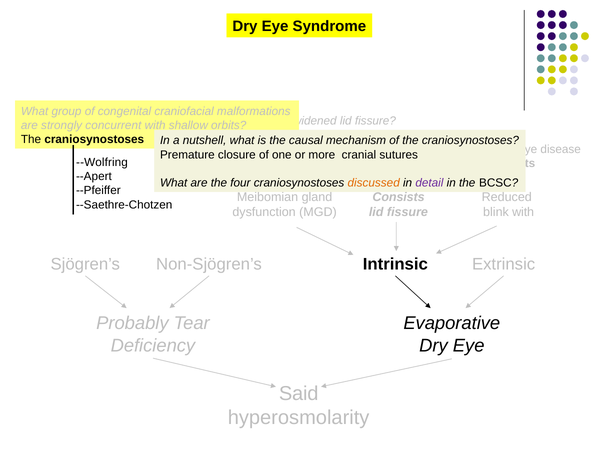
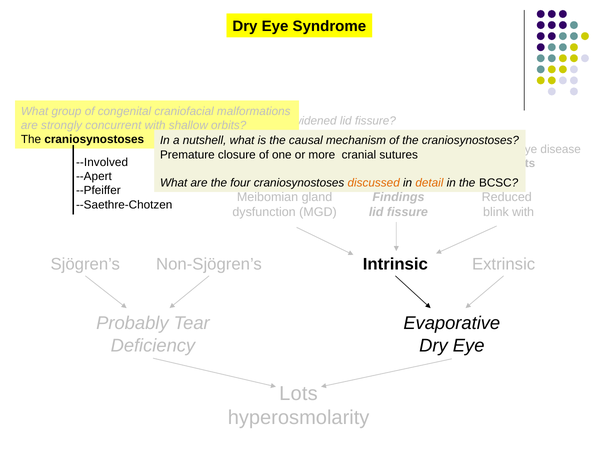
--Wolfring: --Wolfring -> --Involved (102, 162)
detail colour: purple -> orange (429, 183)
Consists: Consists -> Findings (399, 197)
Said: Said -> Lots (298, 393)
